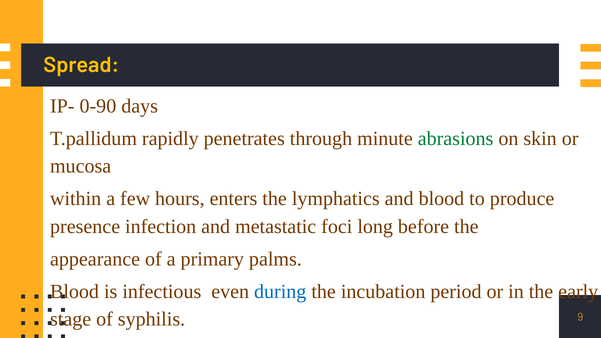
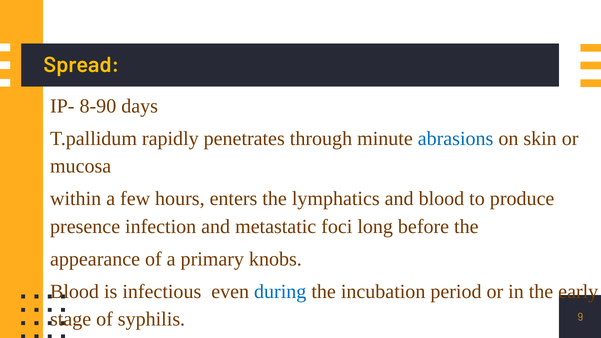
0-90: 0-90 -> 8-90 (98, 106)
abrasions colour: green -> blue (456, 139)
palms: palms -> knobs (275, 259)
